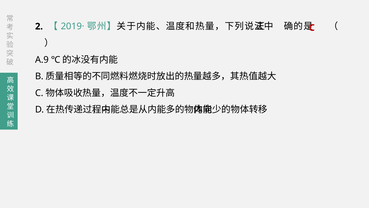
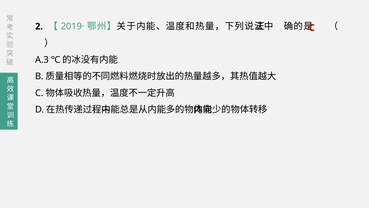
A.9: A.9 -> A.3 (42, 60)
